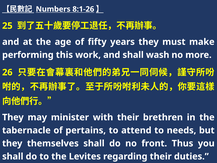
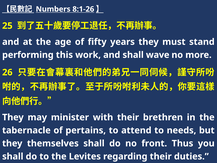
make: make -> stand (202, 42)
wash: wash -> wave (158, 55)
